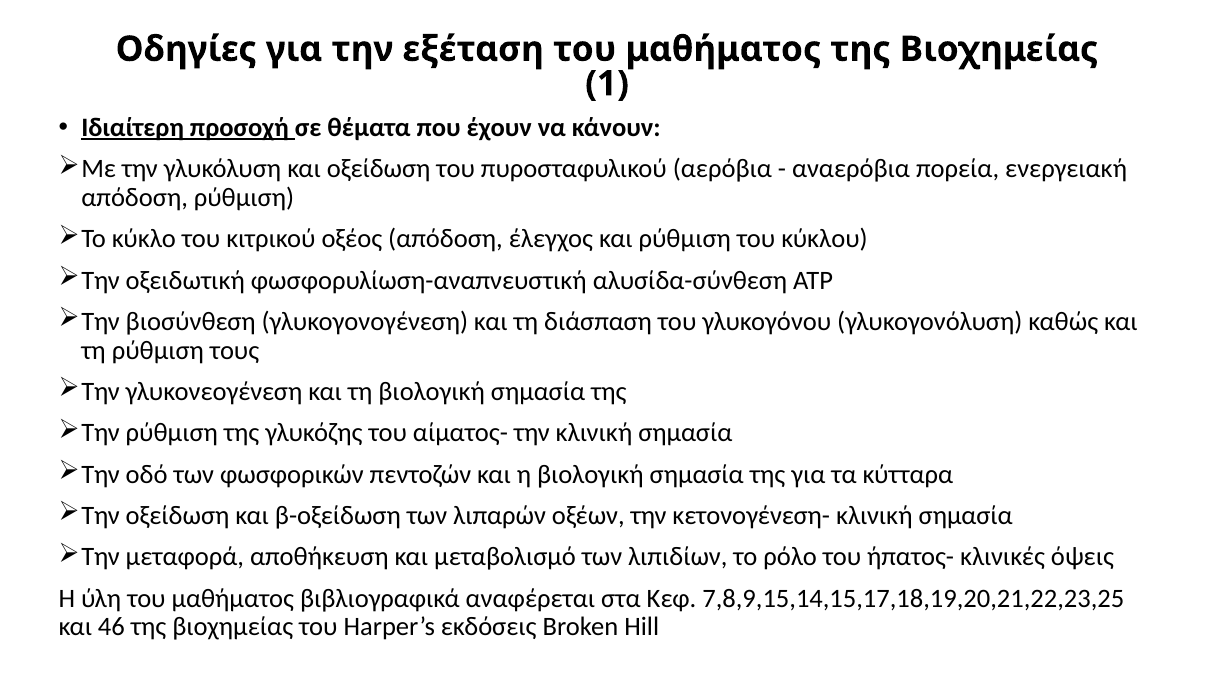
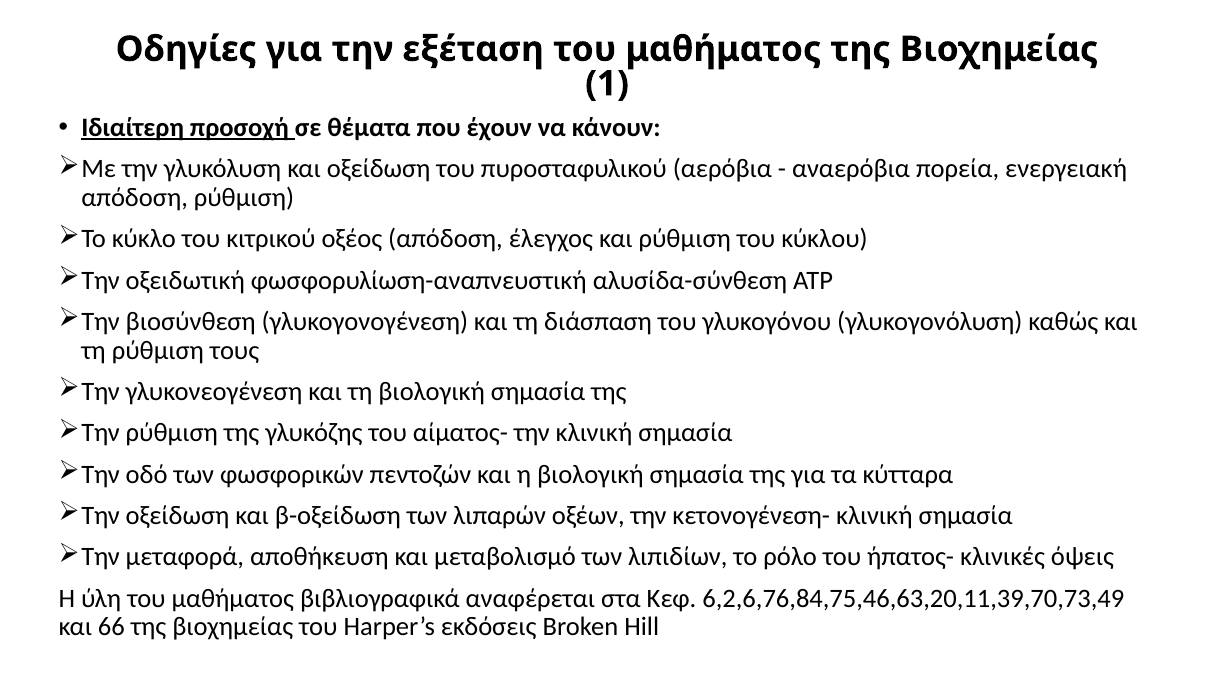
7,8,9,15,14,15,17,18,19,20,21,22,23,25: 7,8,9,15,14,15,17,18,19,20,21,22,23,25 -> 6,2,6,76,84,75,46,63,20,11,39,70,73,49 (913, 598)
46: 46 -> 66 (111, 627)
